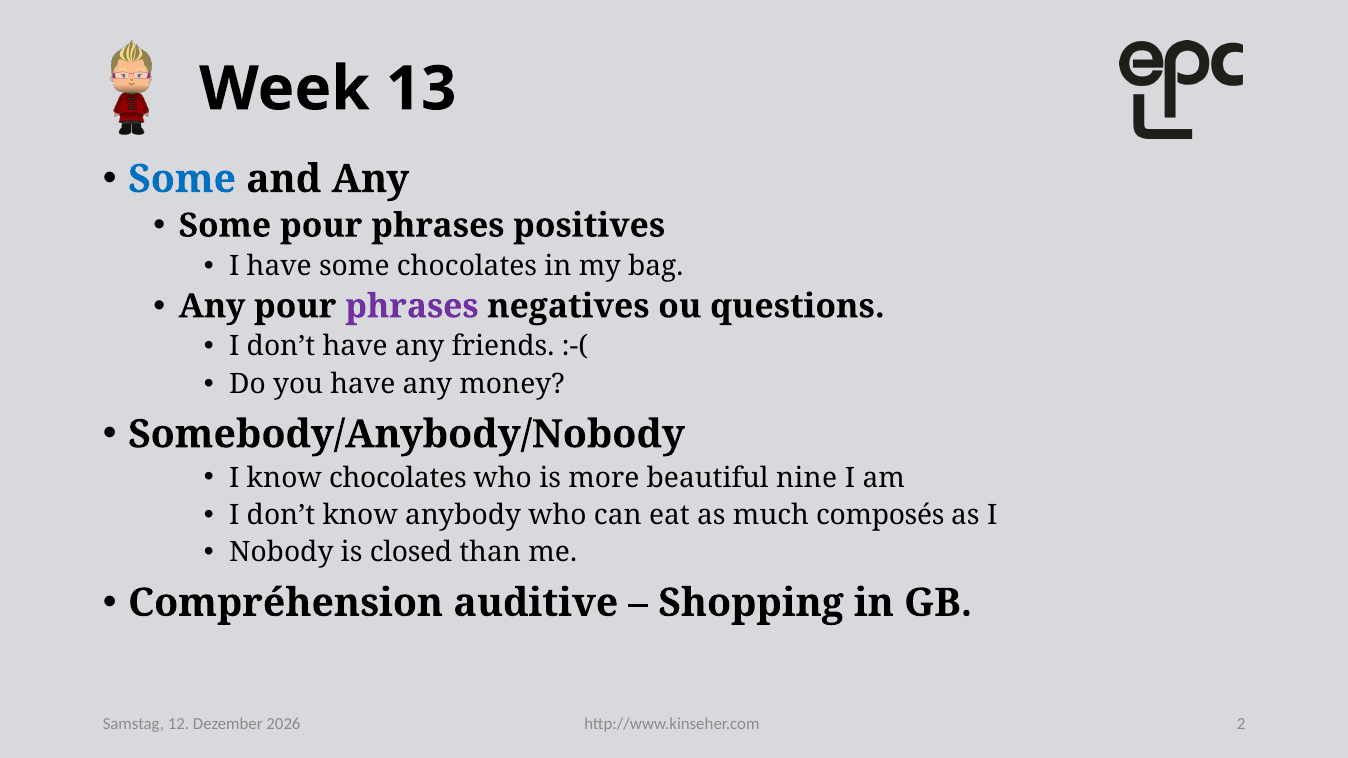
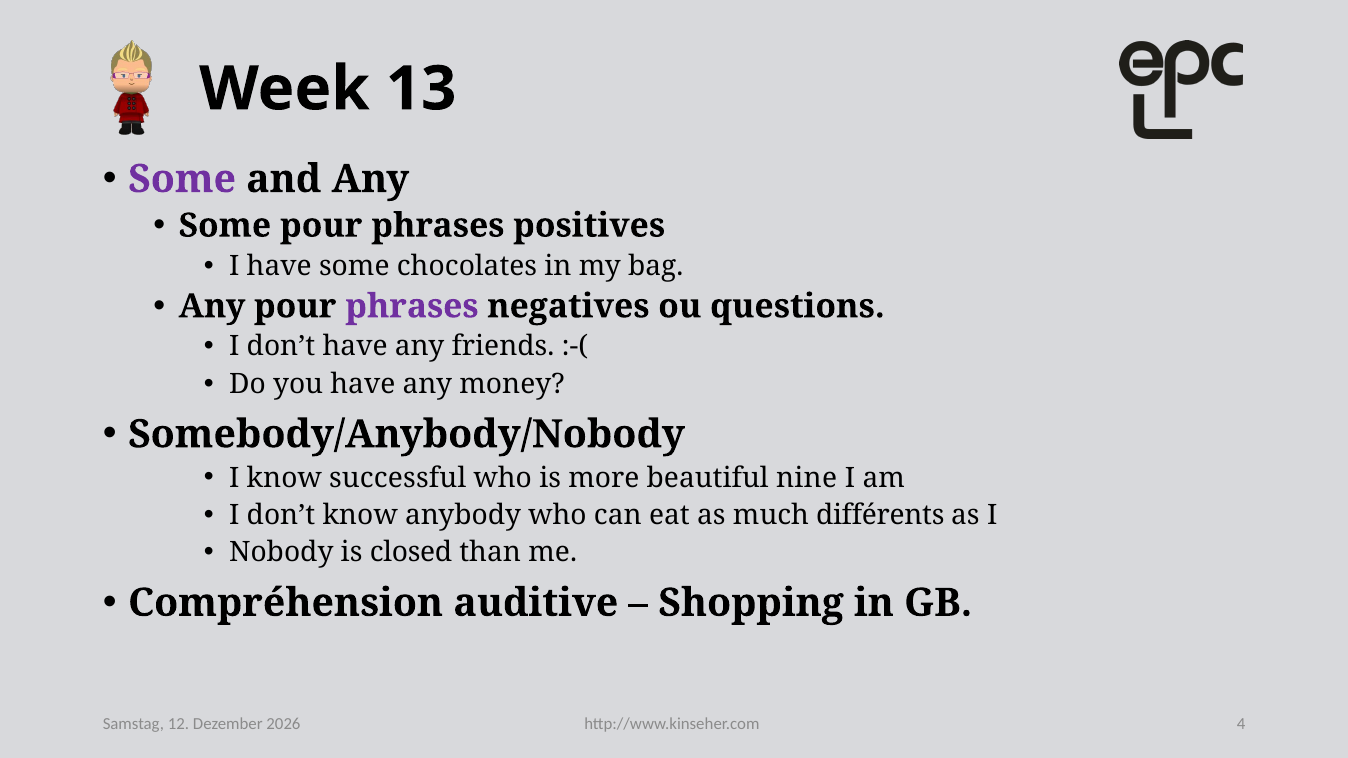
Some colour: blue -> purple (182, 179)
know chocolates: chocolates -> successful (398, 478)
composés: composés -> différents (880, 515)
2: 2 -> 4 (1241, 724)
